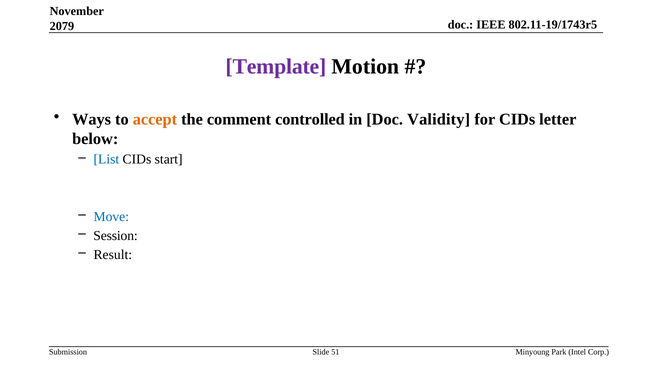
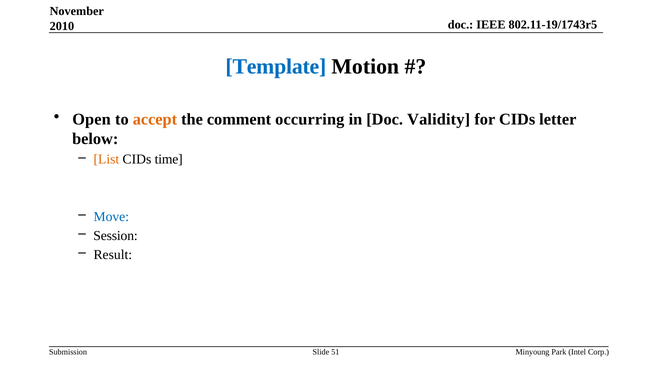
2079: 2079 -> 2010 (62, 26)
Template colour: purple -> blue (276, 67)
Ways: Ways -> Open (92, 119)
controlled: controlled -> occurring (310, 119)
List colour: blue -> orange (106, 159)
start: start -> time (169, 159)
